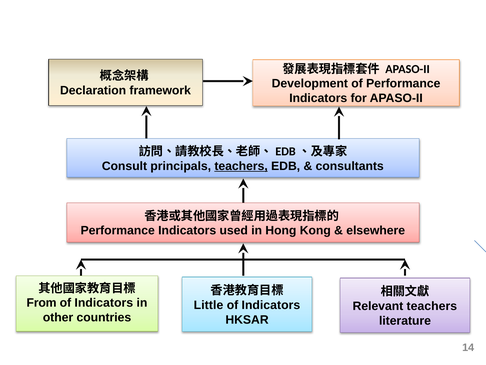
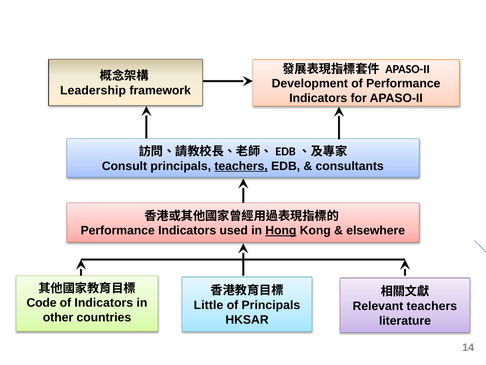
Declaration: Declaration -> Leadership (93, 90)
Hong underline: none -> present (281, 230)
From: From -> Code (42, 303)
Indicators: Indicators -> Principals (271, 305)
